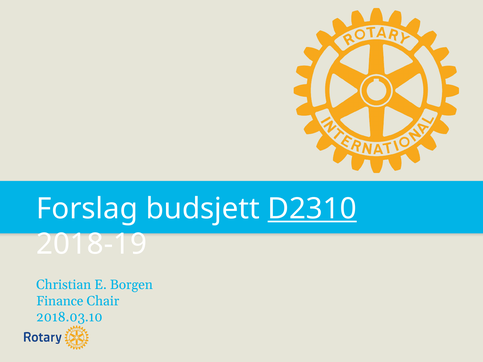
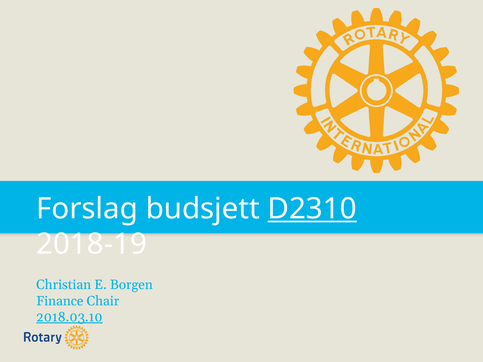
2018.03.10 underline: none -> present (69, 317)
